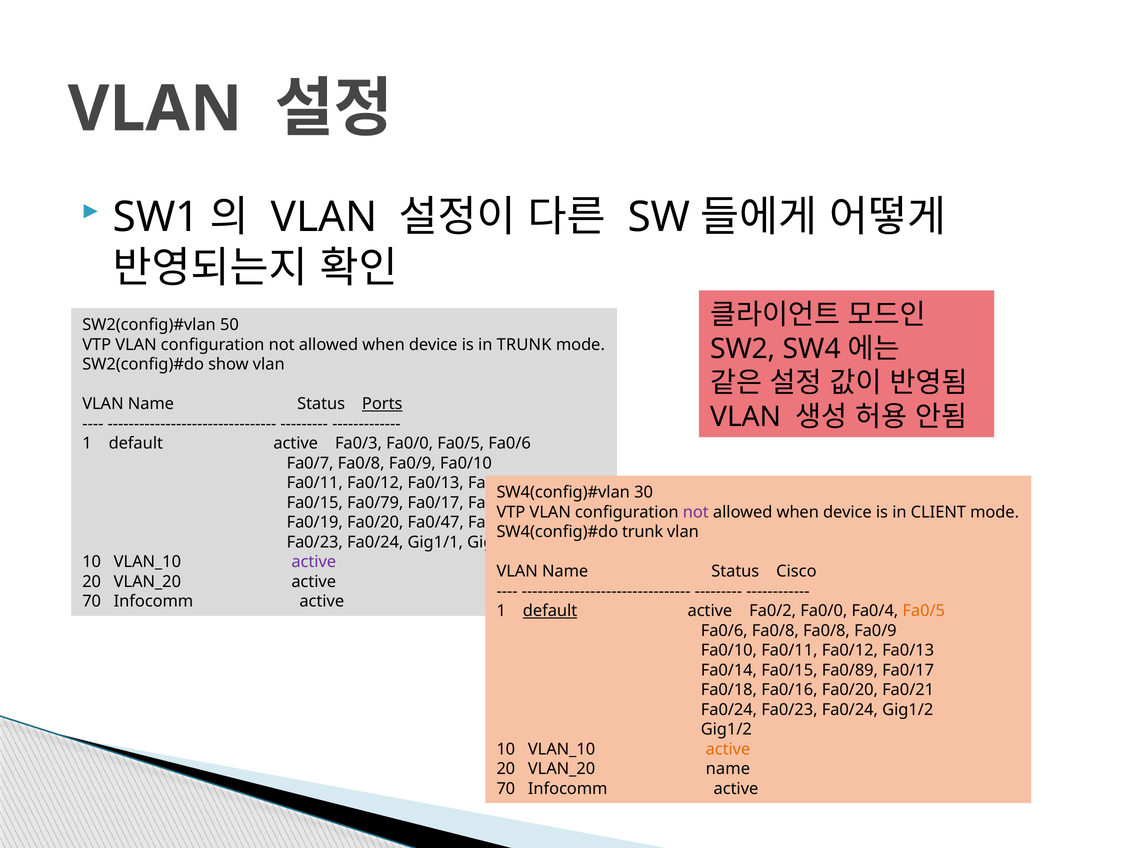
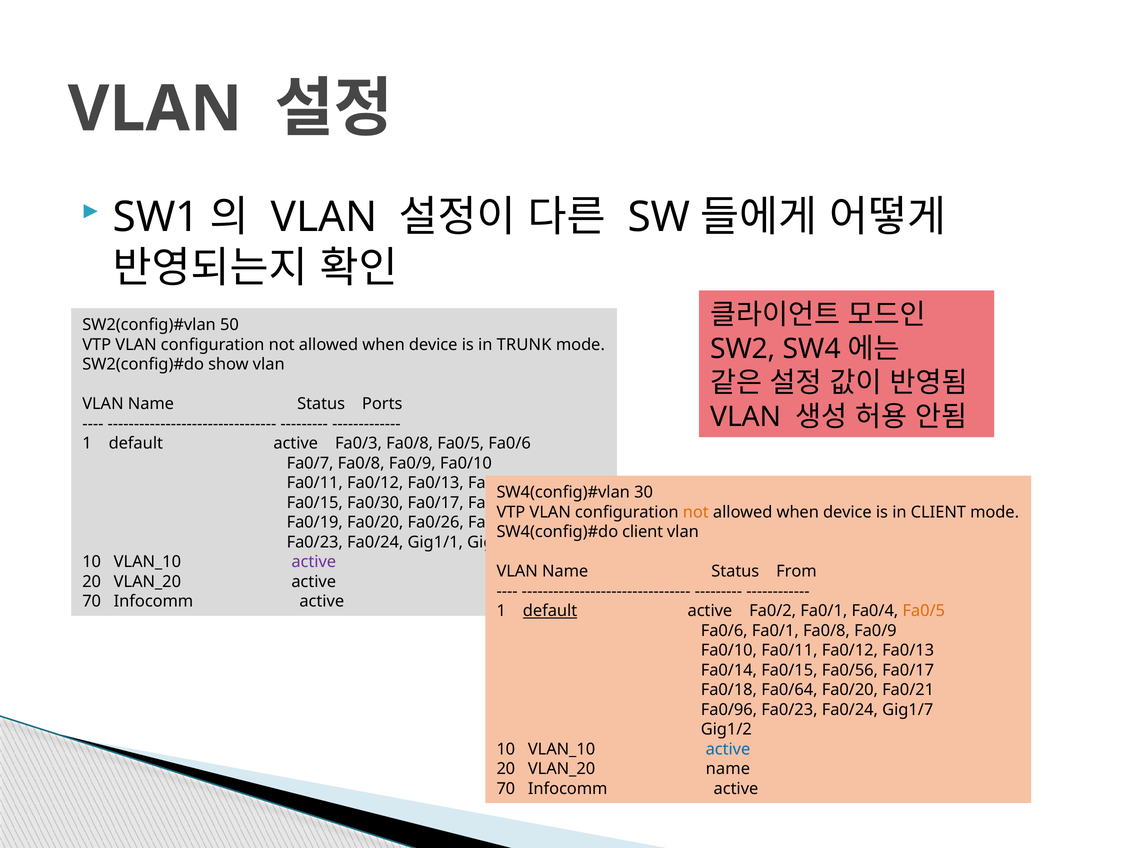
Ports underline: present -> none (382, 404)
Fa0/3 Fa0/0: Fa0/0 -> Fa0/8 (410, 443)
Fa0/79: Fa0/79 -> Fa0/30 (375, 502)
not colour: purple -> orange (696, 512)
Fa0/47: Fa0/47 -> Fa0/26 (436, 522)
trunk: trunk -> client (643, 532)
Cisco: Cisco -> From (796, 571)
Fa0/2 Fa0/0: Fa0/0 -> Fa0/1 (824, 611)
Fa0/6 Fa0/8: Fa0/8 -> Fa0/1 (775, 630)
Fa0/89: Fa0/89 -> Fa0/56 (850, 670)
Fa0/16: Fa0/16 -> Fa0/64 (789, 690)
Fa0/24: Fa0/24 -> Fa0/96 (729, 709)
Fa0/24 Gig1/2: Gig1/2 -> Gig1/7 (908, 709)
active colour: orange -> blue (728, 749)
